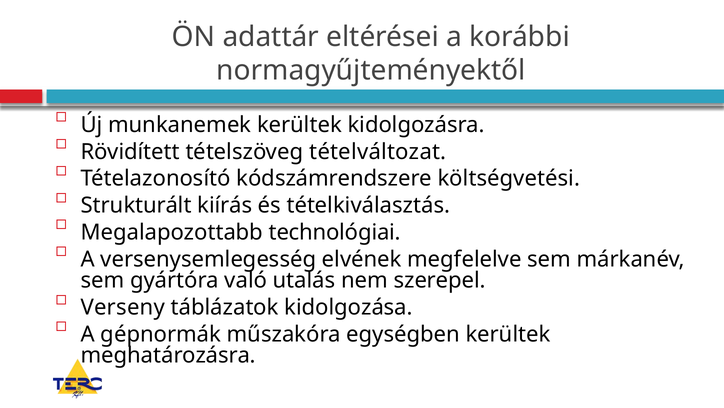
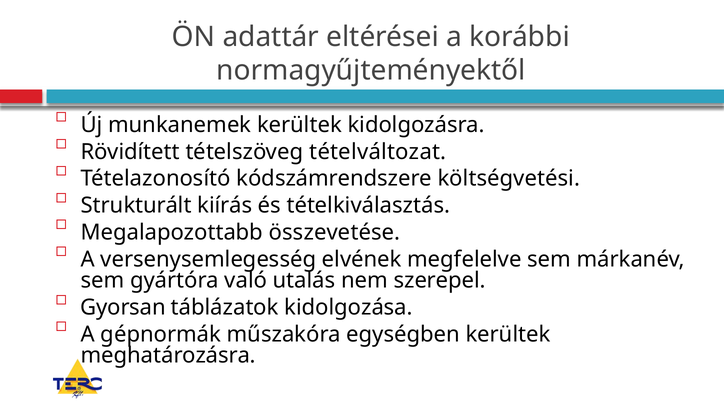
technológiai: technológiai -> összevetése (335, 232)
Verseny: Verseny -> Gyorsan (123, 307)
